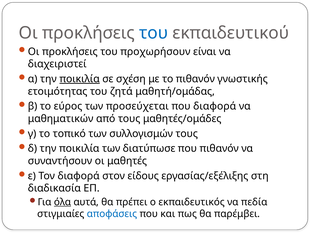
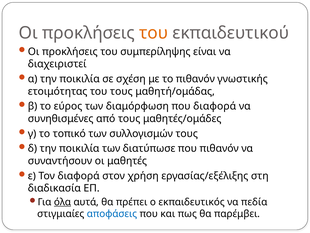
του colour: blue -> orange (154, 33)
προχωρήσουν: προχωρήσουν -> συμπερίληψης (155, 51)
ποικιλία underline: present -> none (80, 79)
του ζητά: ζητά -> τους (121, 91)
προσεύχεται: προσεύχεται -> διαμόρφωση (137, 106)
μαθηματικών: μαθηματικών -> συνηθισμένες (61, 118)
είδους: είδους -> χρήση (143, 175)
